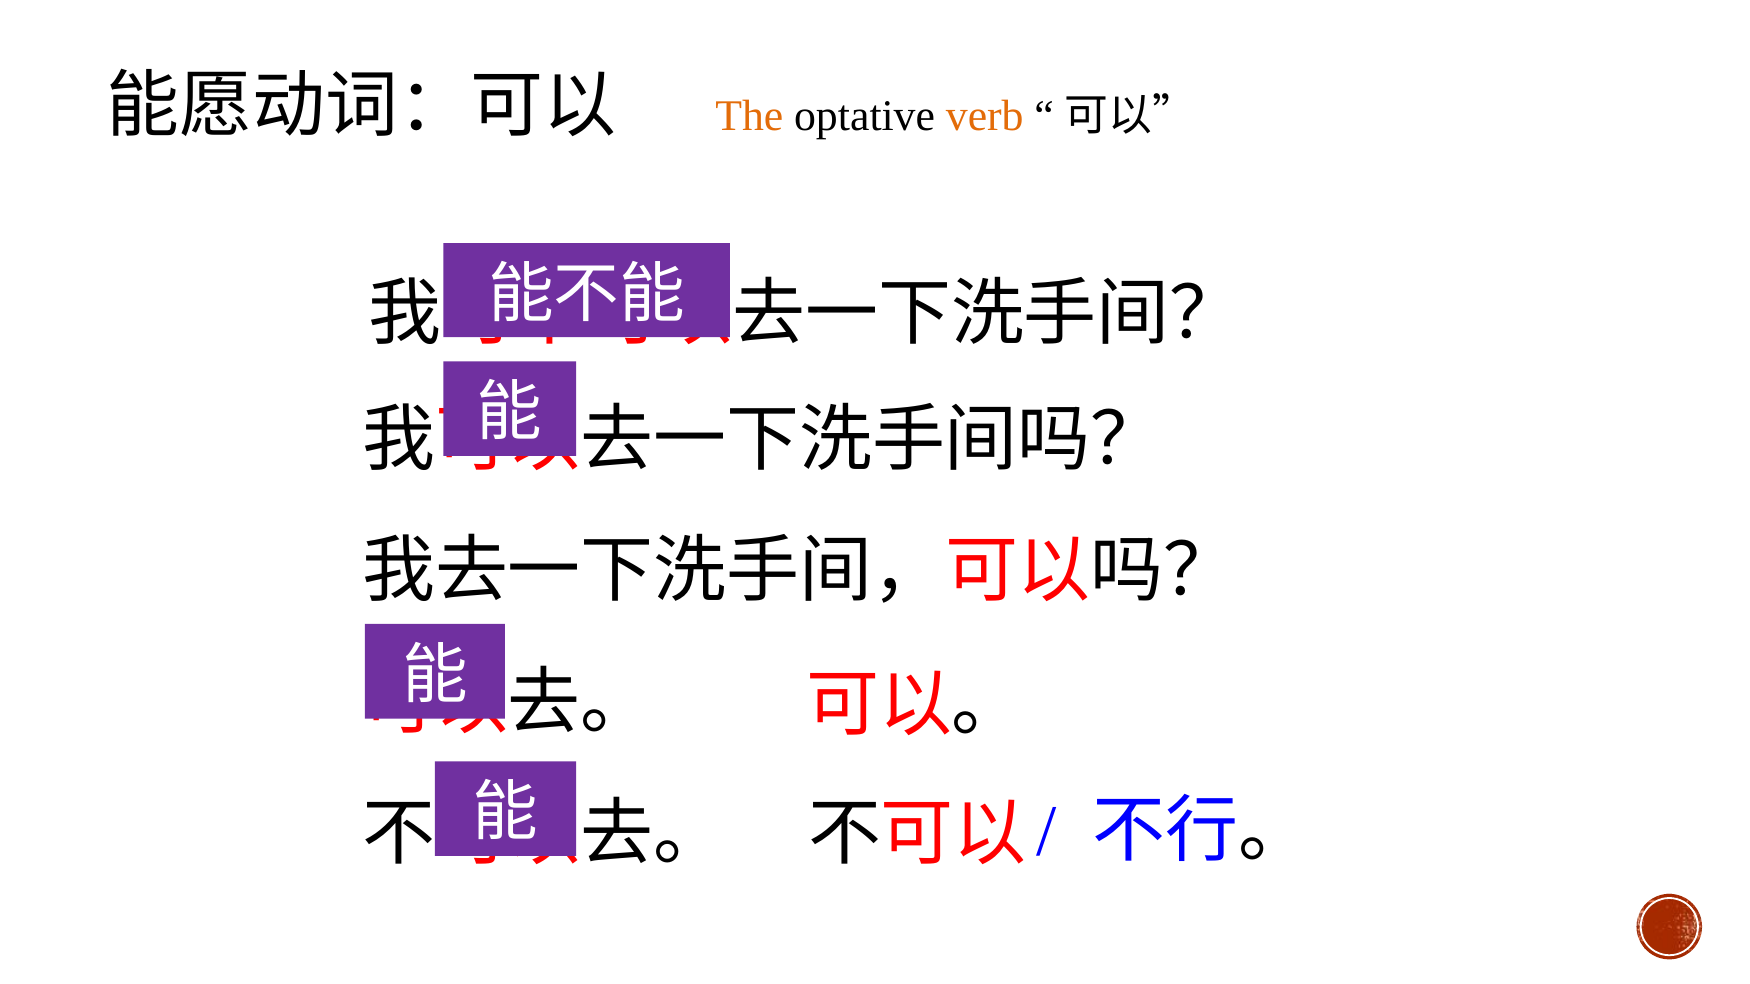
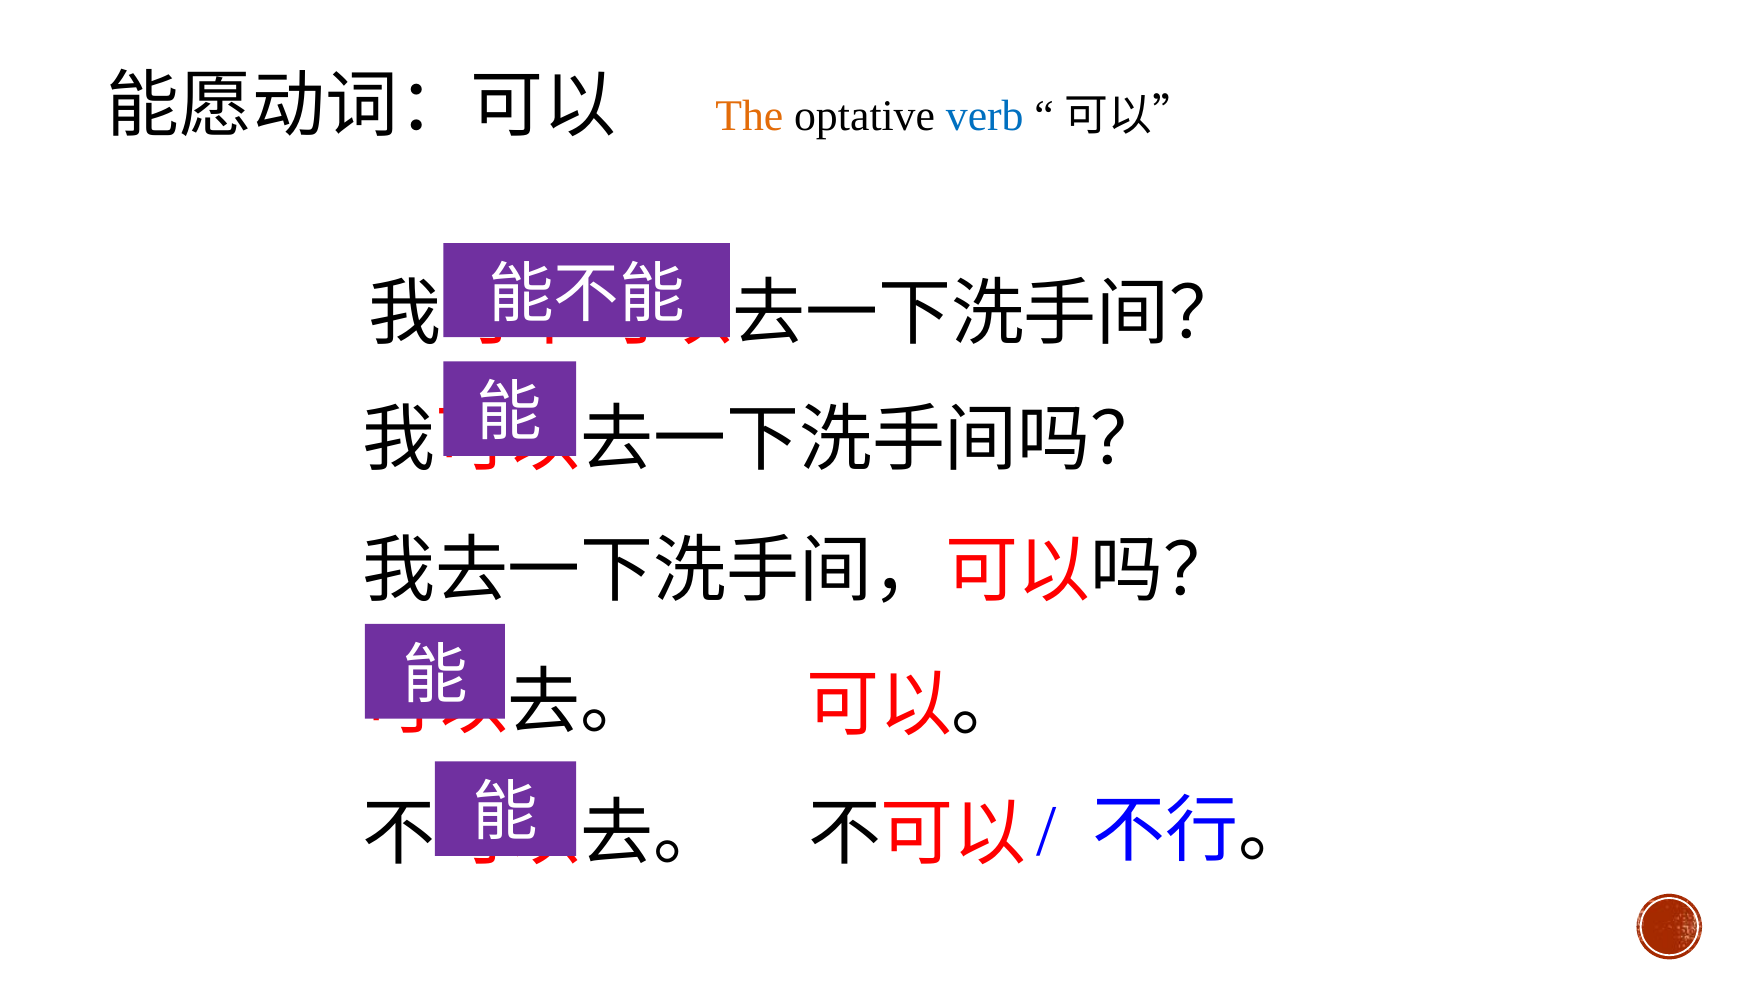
verb colour: orange -> blue (985, 116)
